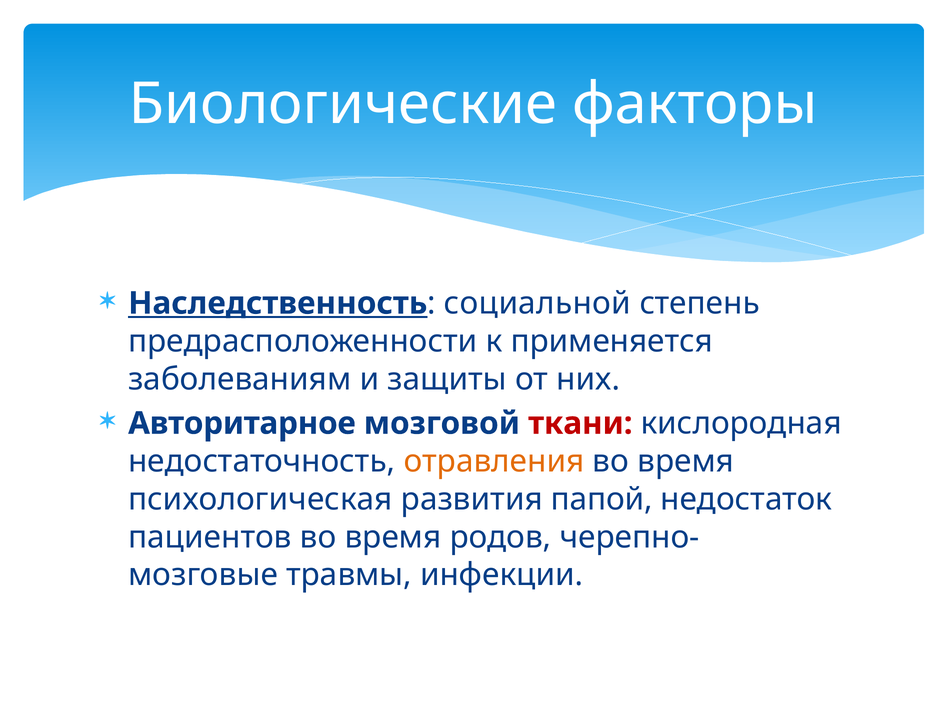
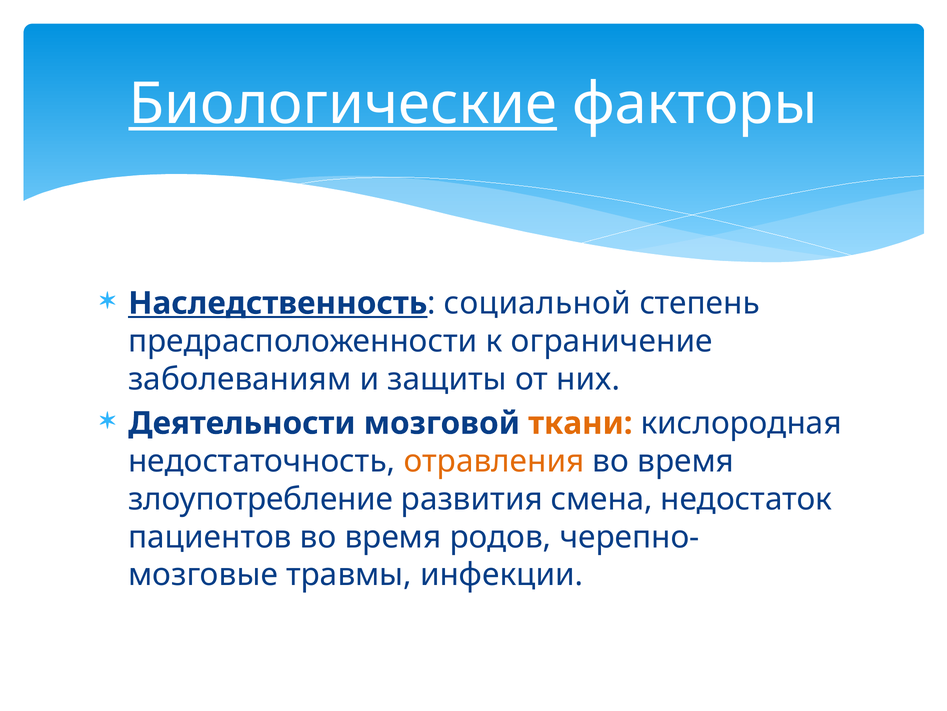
Биологические underline: none -> present (343, 104)
применяется: применяется -> ограничение (612, 341)
Авторитарное: Авторитарное -> Деятельности (242, 423)
ткани colour: red -> orange (580, 423)
психологическая: психологическая -> злоупотребление (261, 499)
папой: папой -> смена (602, 499)
